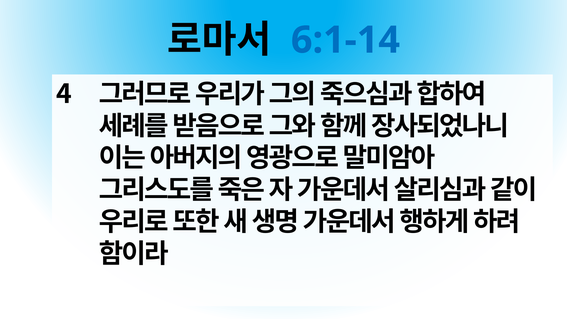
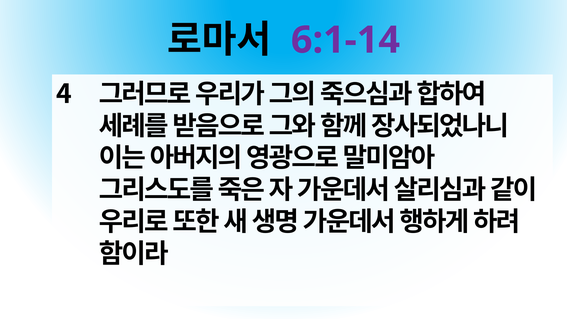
6:1-14 colour: blue -> purple (345, 40)
